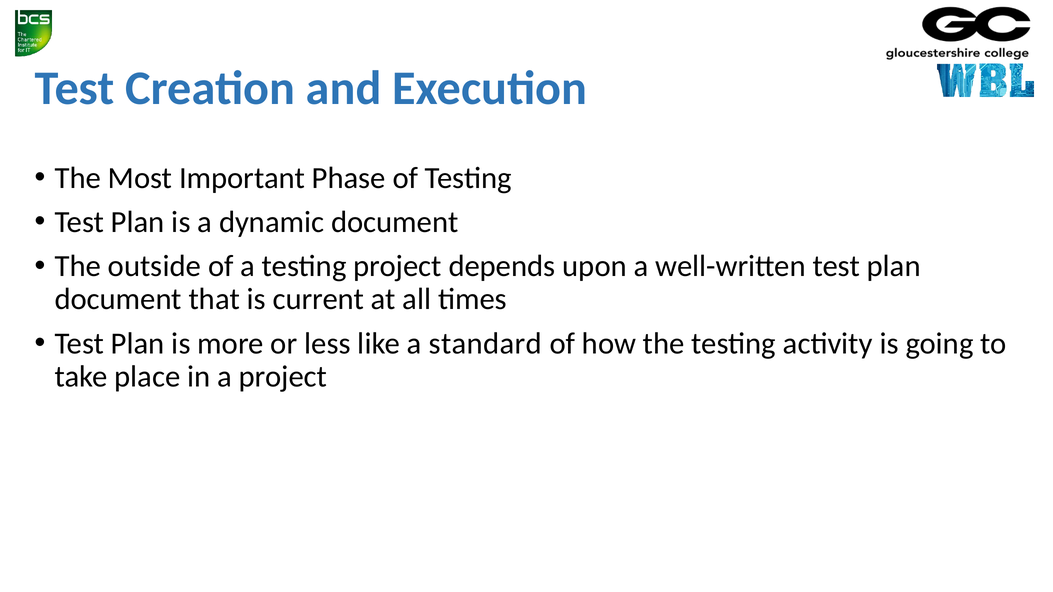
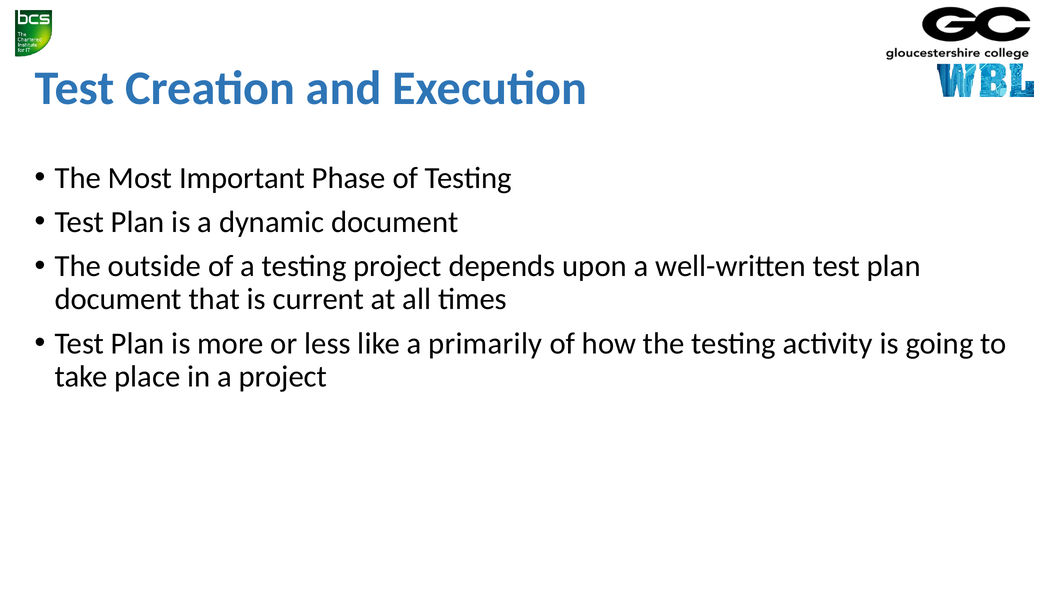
standard: standard -> primarily (485, 344)
